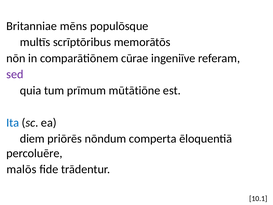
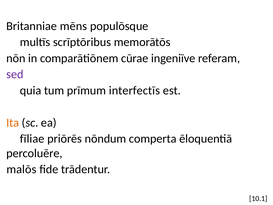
mūtātiōne: mūtātiōne -> interfectīs (134, 90)
Ita colour: blue -> orange (13, 122)
diem: diem -> fīliae (32, 139)
